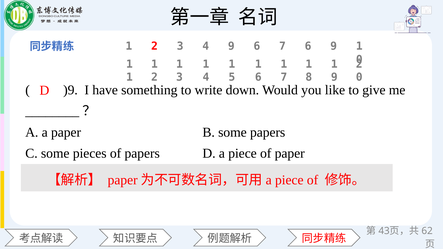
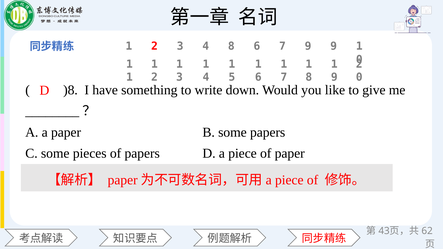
4 9: 9 -> 8 (231, 46)
7 6: 6 -> 9 (308, 46)
)9: )9 -> )8 (70, 90)
